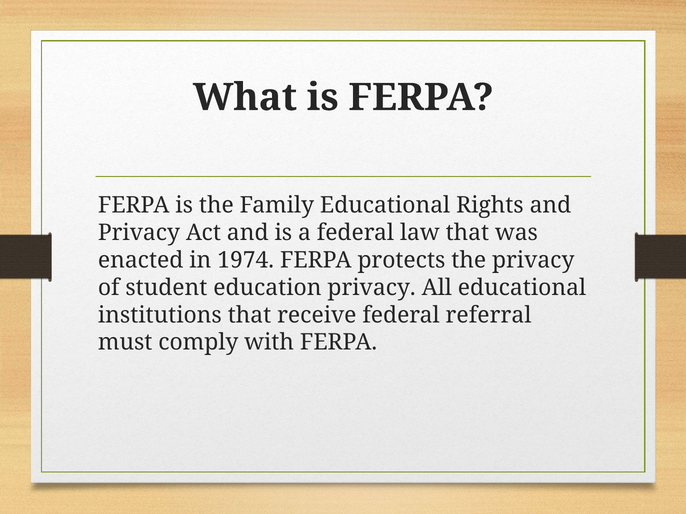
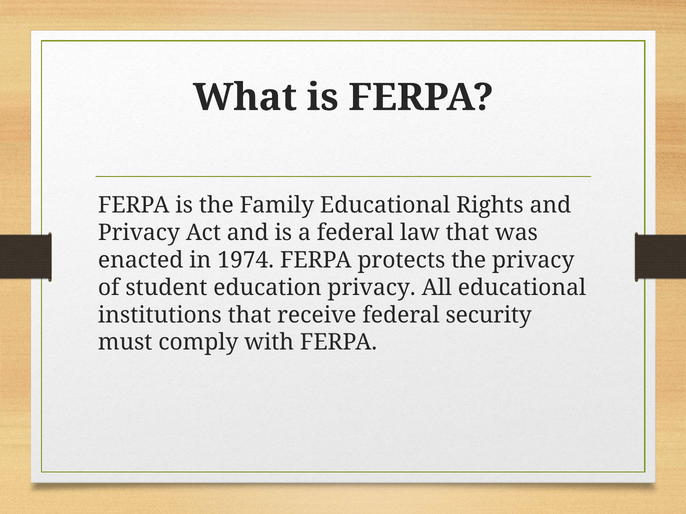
referral: referral -> security (489, 315)
